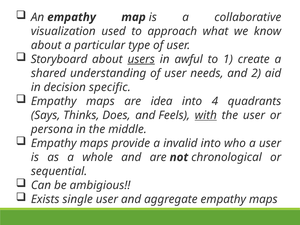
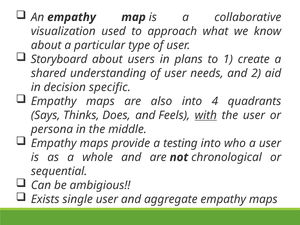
users underline: present -> none (141, 59)
awful: awful -> plans (189, 59)
idea: idea -> also (161, 101)
invalid: invalid -> testing (180, 143)
